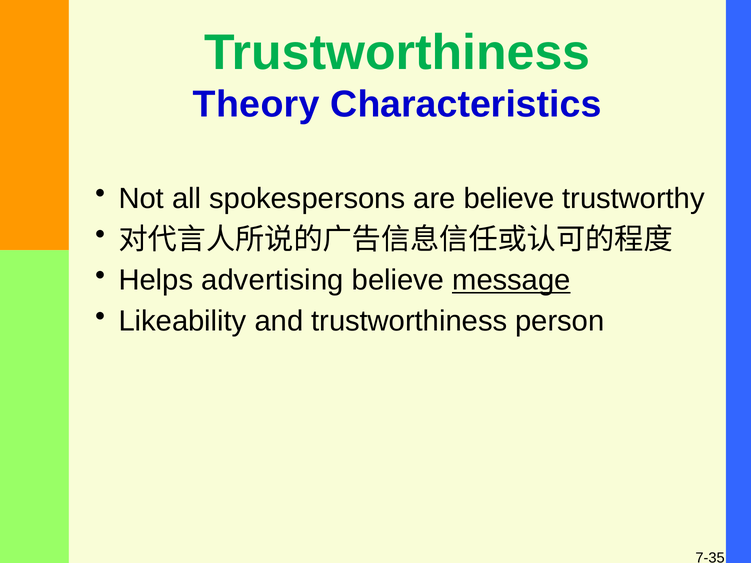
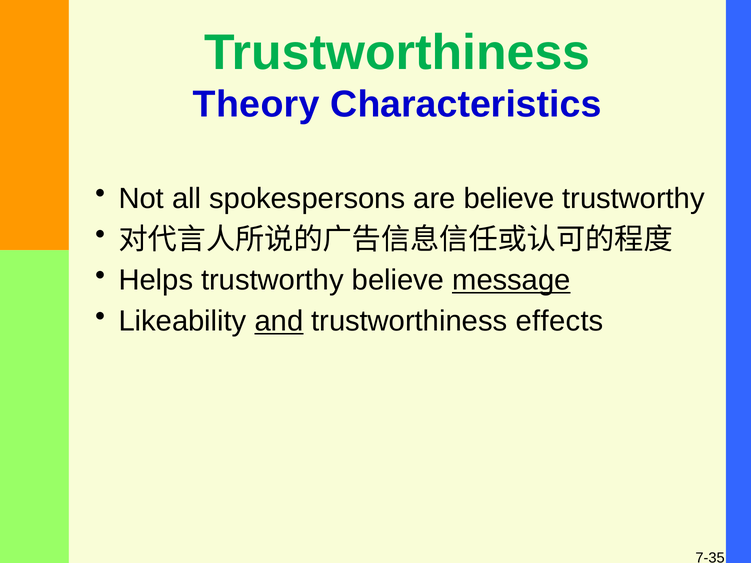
Helps advertising: advertising -> trustworthy (273, 280)
and underline: none -> present (279, 321)
person: person -> effects (560, 321)
